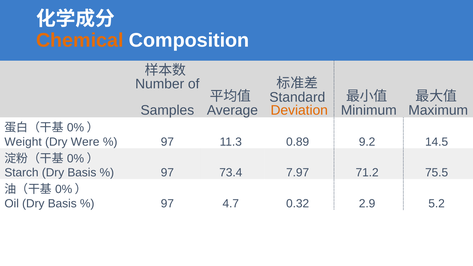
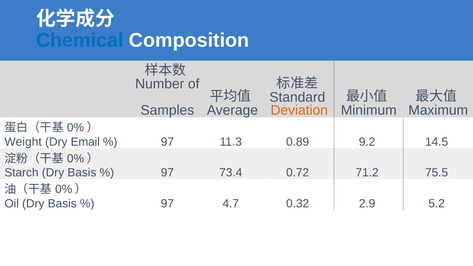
Chemical colour: orange -> blue (80, 40)
Were: Were -> Email (85, 142)
7.97: 7.97 -> 0.72 (298, 173)
